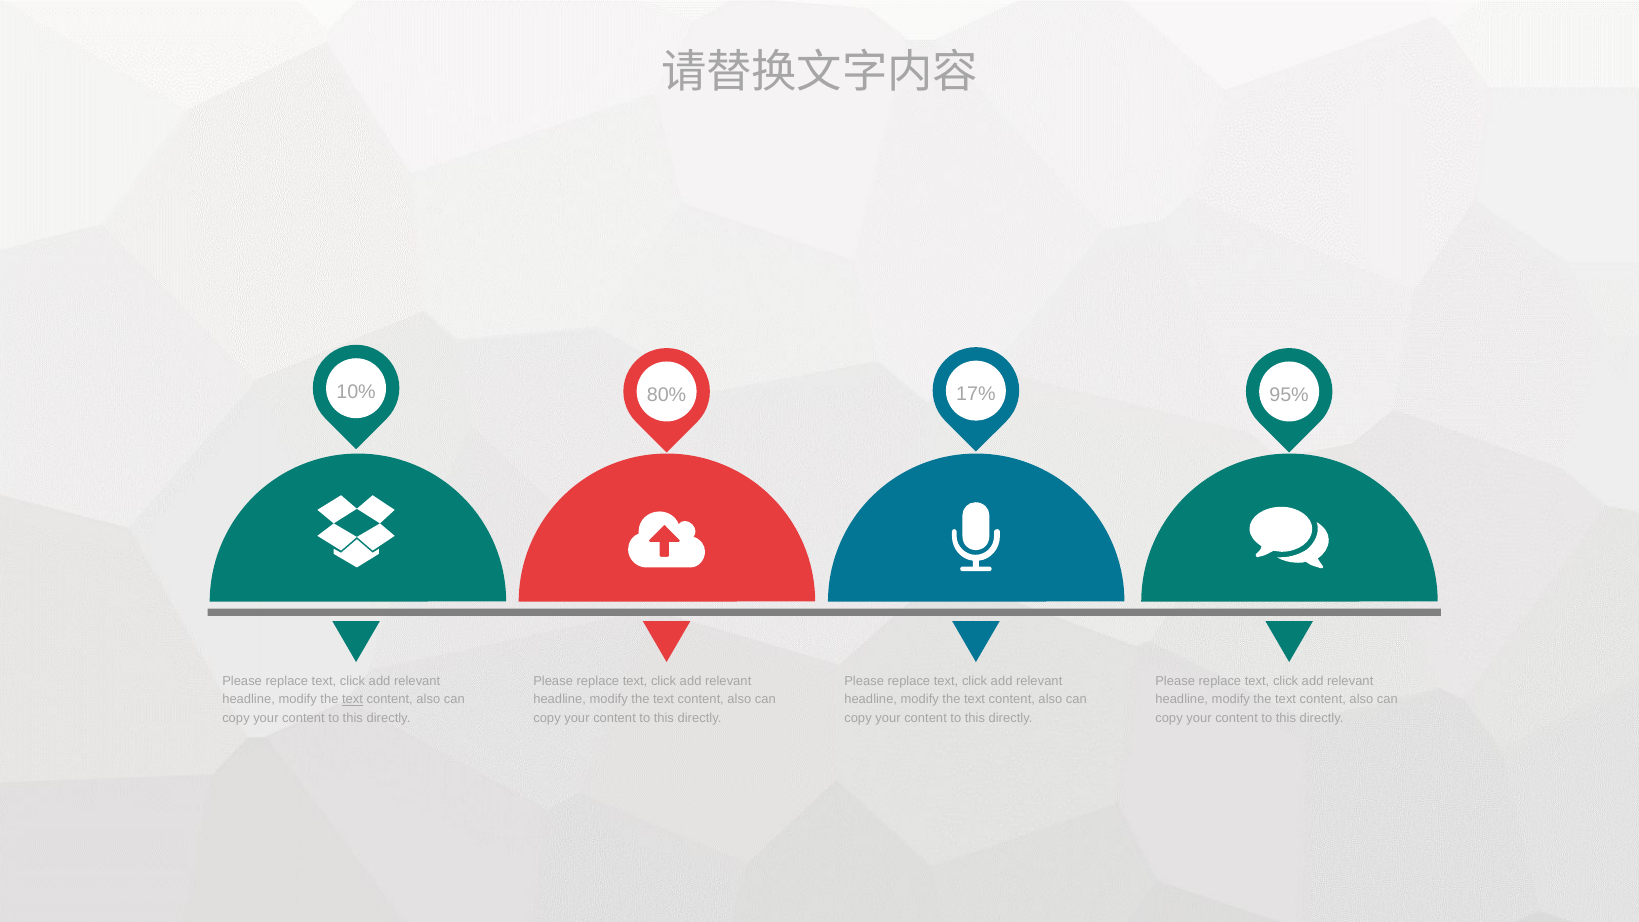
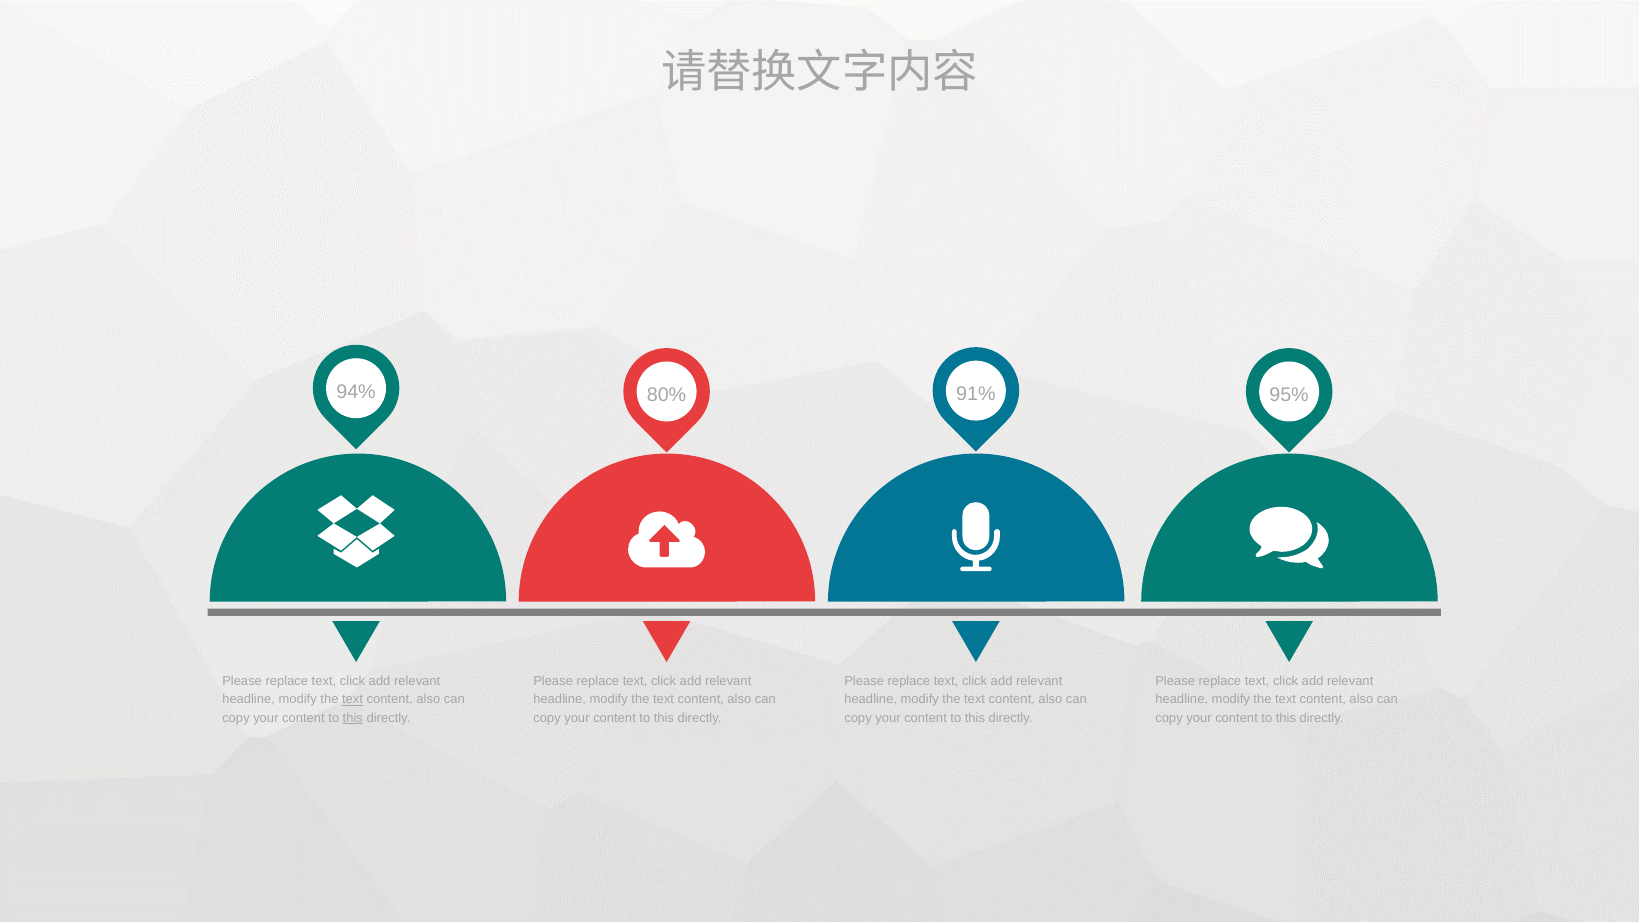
10%: 10% -> 94% (356, 392)
17%: 17% -> 91% (976, 394)
this underline: none -> present (353, 718)
